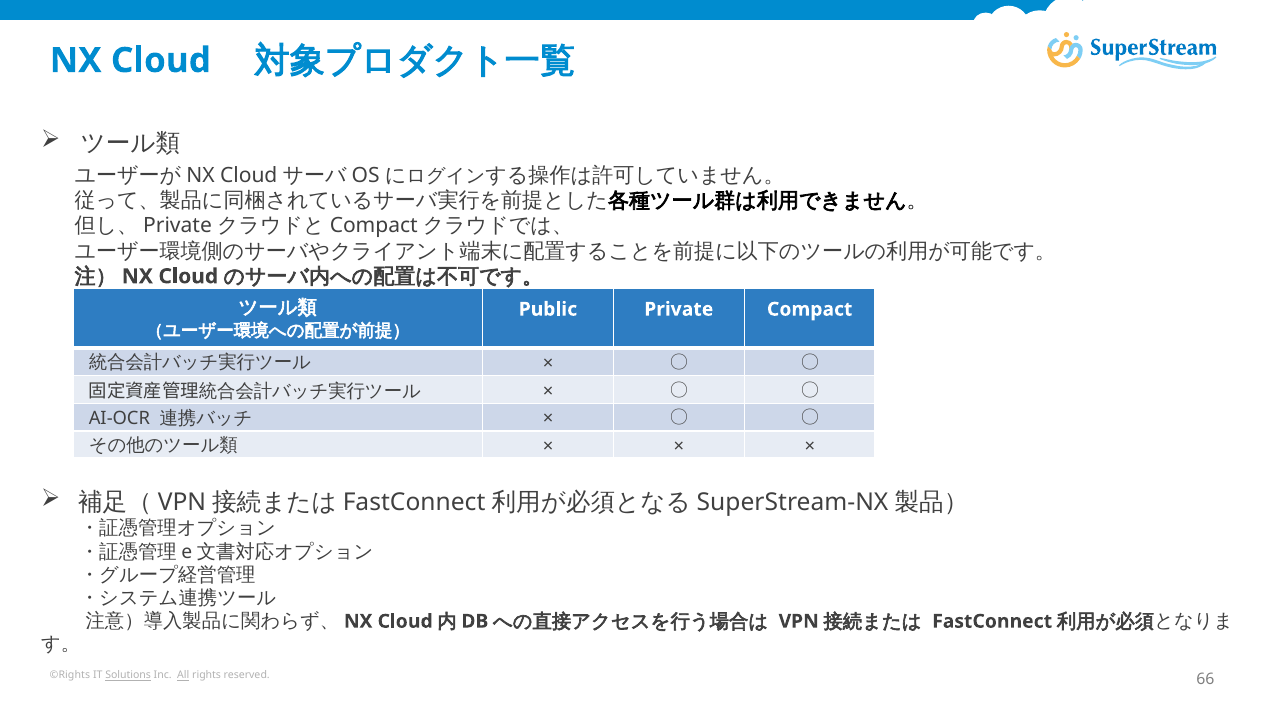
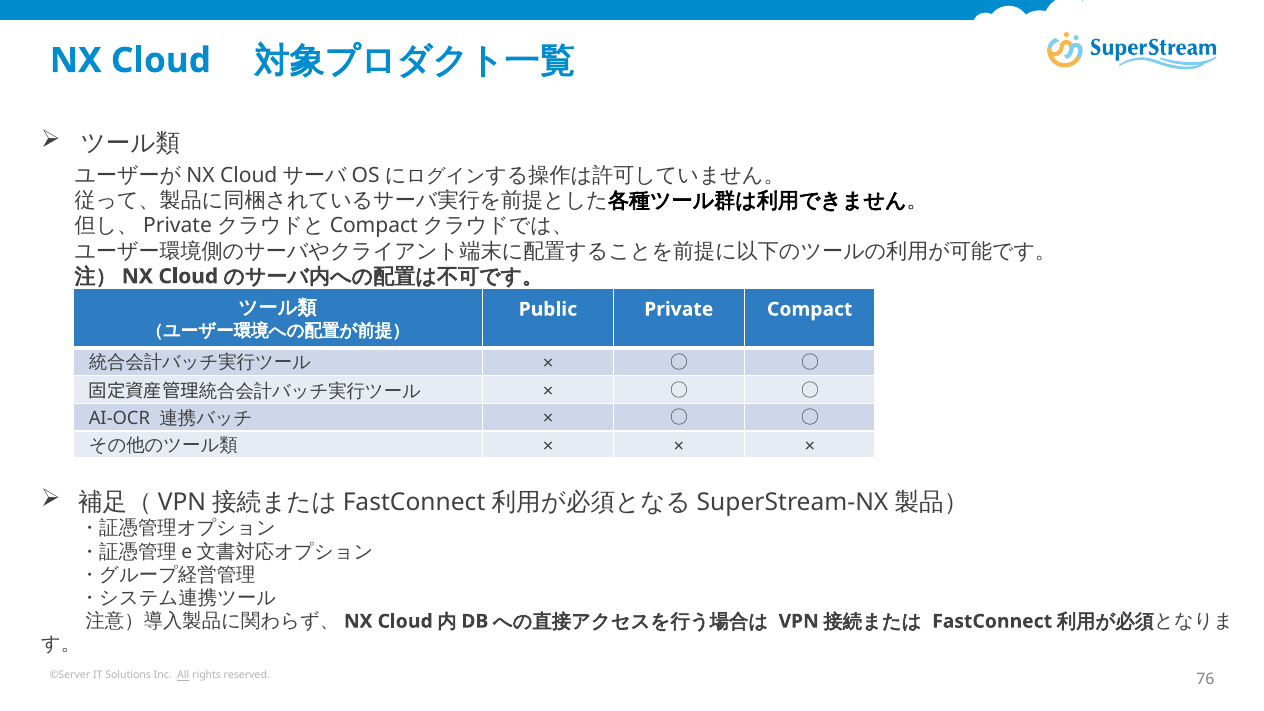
©Rights: ©Rights -> ©Server (70, 675)
Solutions underline: present -> none (128, 675)
66: 66 -> 76 (1205, 680)
